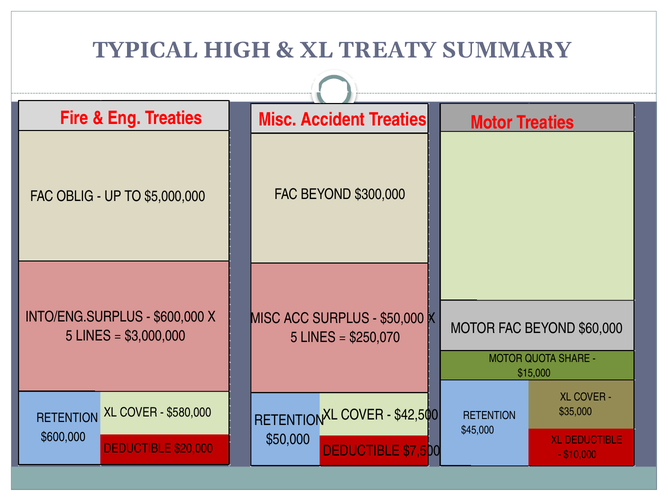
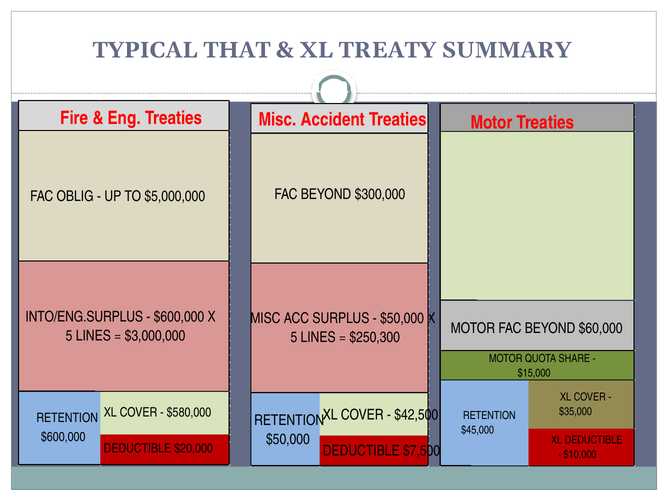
HIGH: HIGH -> THAT (237, 50)
$250,070: $250,070 -> $250,300 (375, 337)
